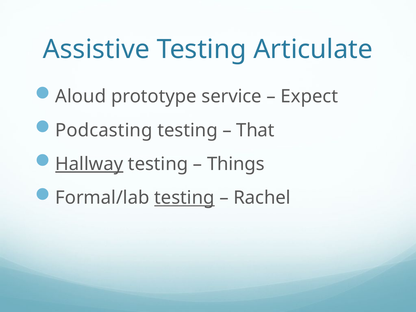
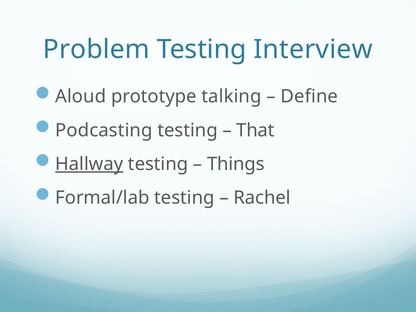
Assistive: Assistive -> Problem (96, 50)
Articulate: Articulate -> Interview (313, 50)
service: service -> talking (232, 97)
Expect: Expect -> Define (309, 97)
testing underline: present -> none (184, 198)
